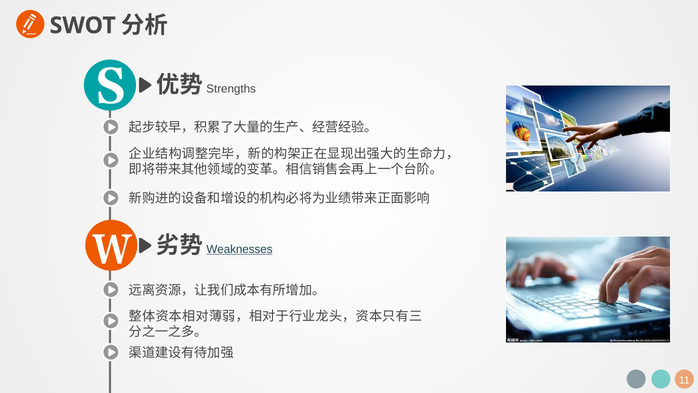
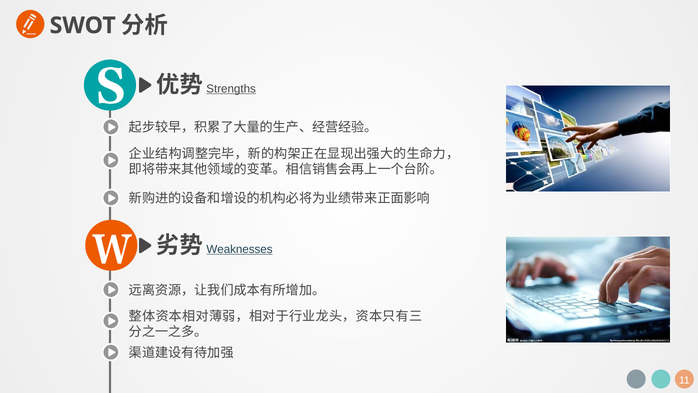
Strengths underline: none -> present (231, 89)
